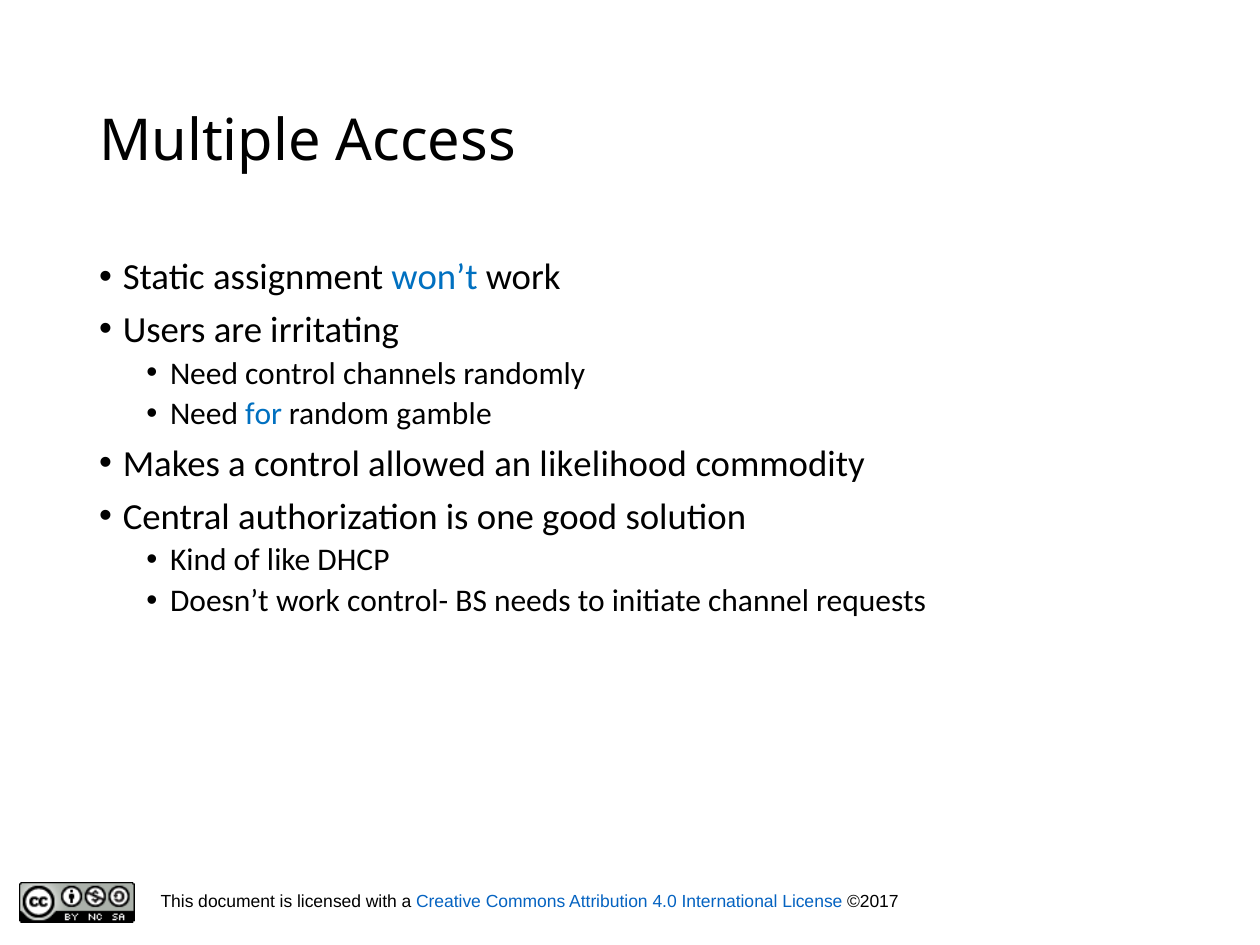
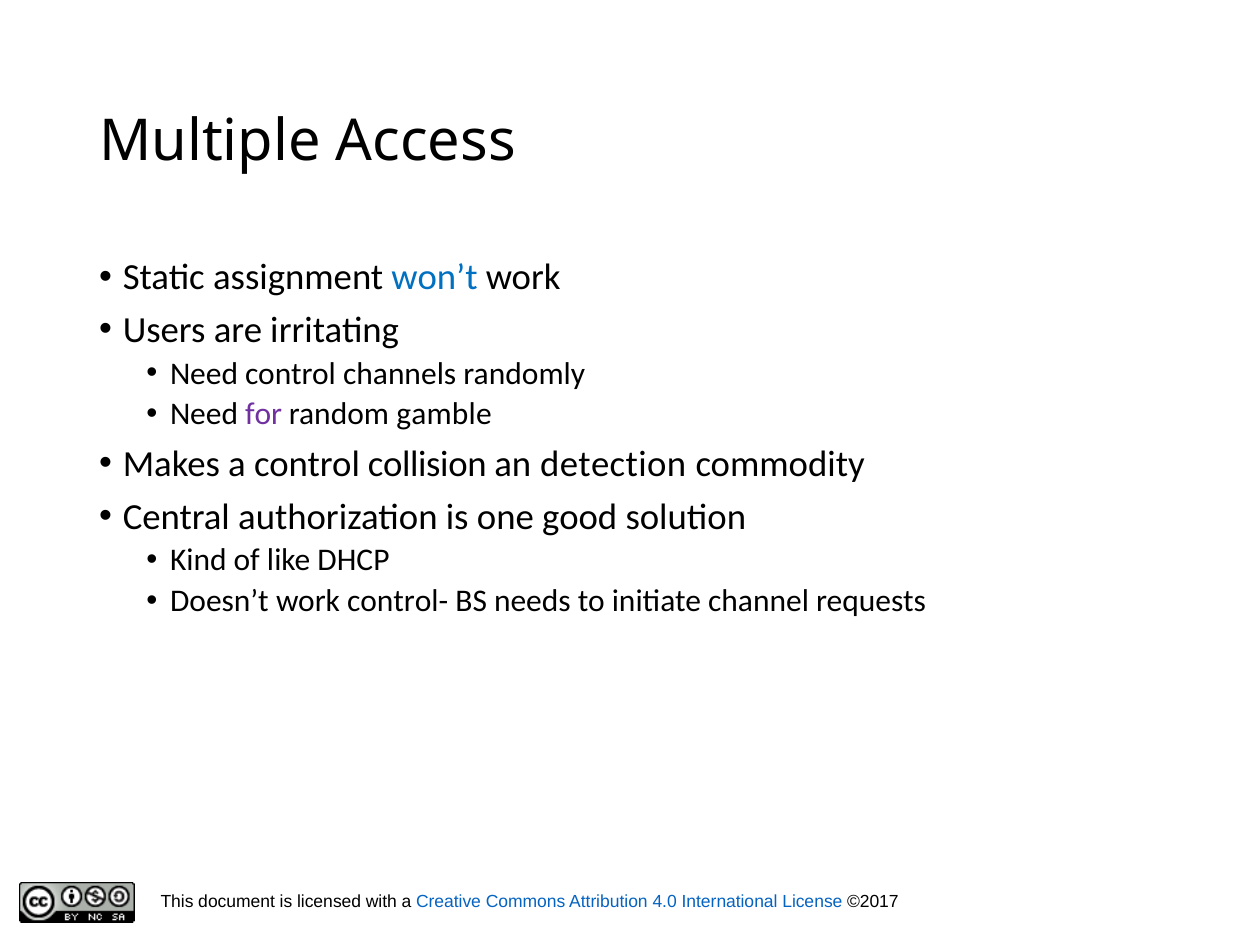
for colour: blue -> purple (264, 414)
allowed: allowed -> collision (427, 464)
likelihood: likelihood -> detection (613, 464)
